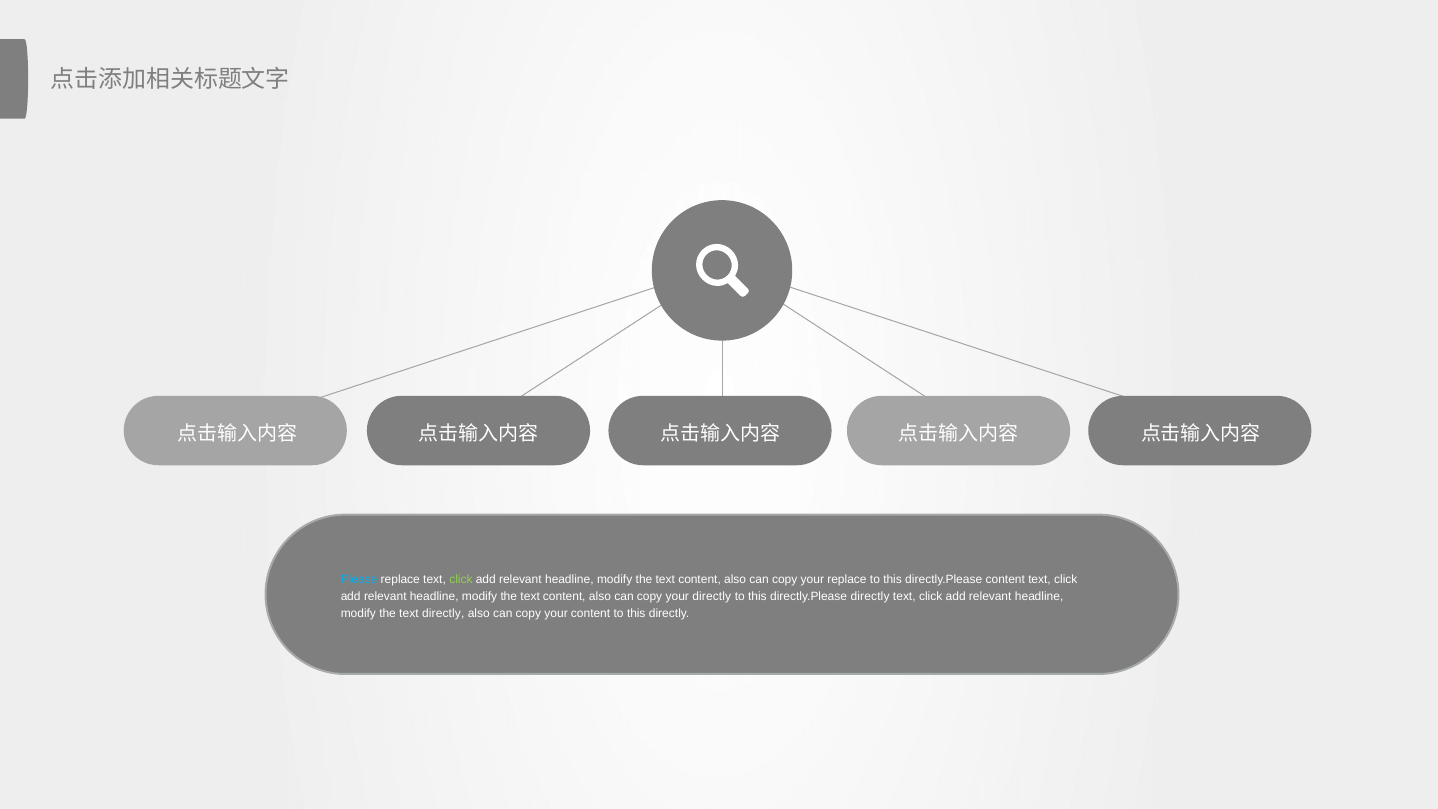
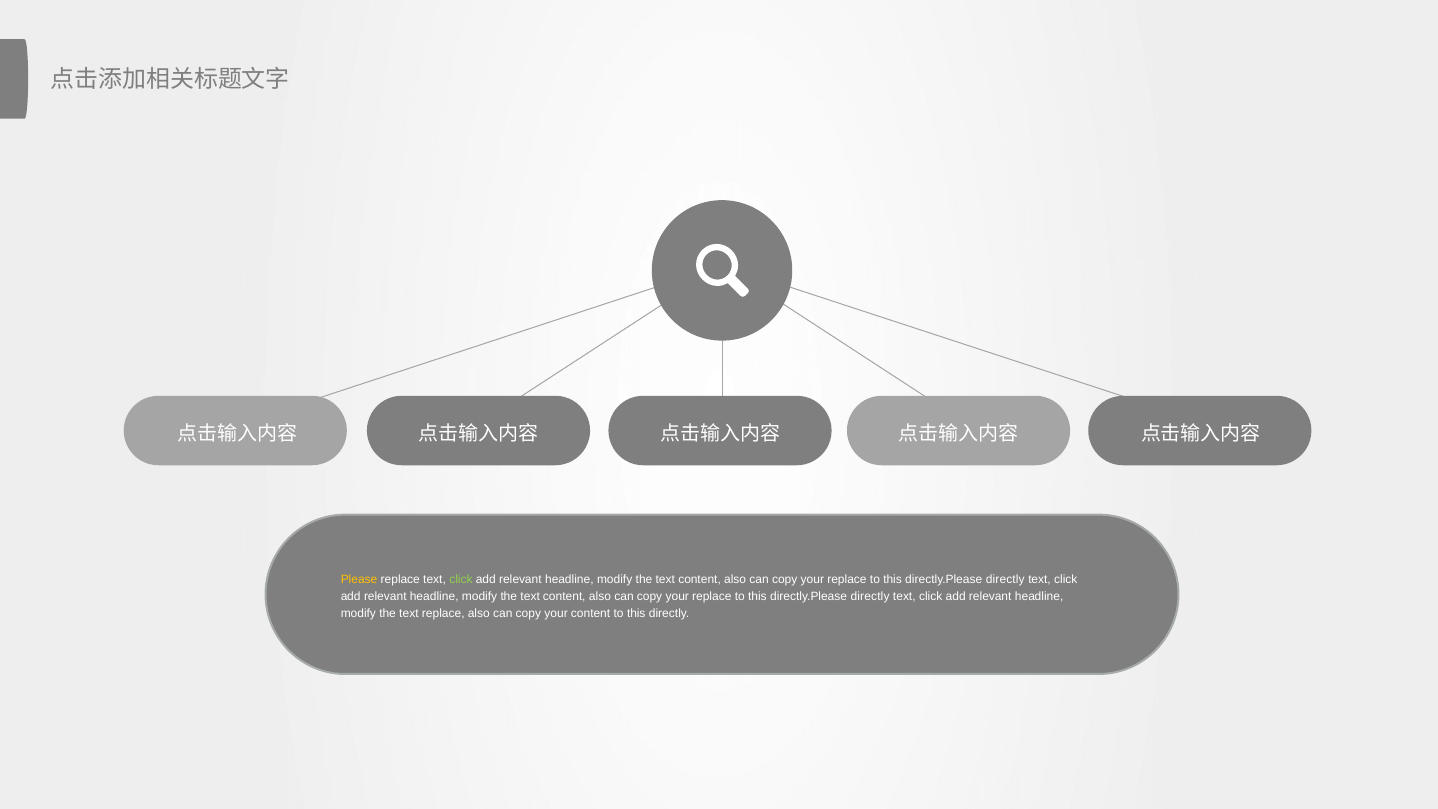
Please colour: light blue -> yellow (359, 579)
content: content -> directly (1005, 579)
directly: directly -> replace (712, 597)
text directly: directly -> replace (443, 614)
